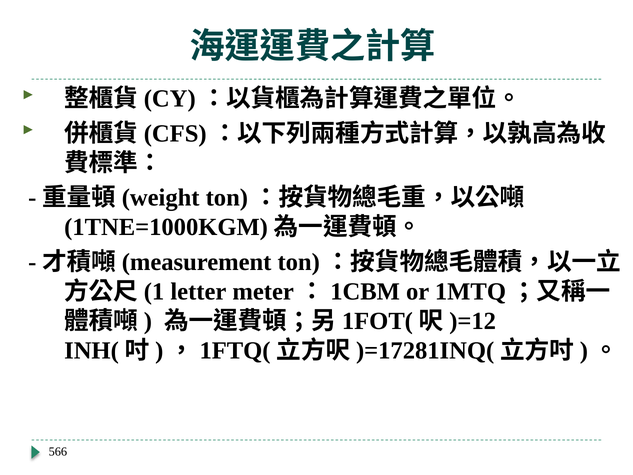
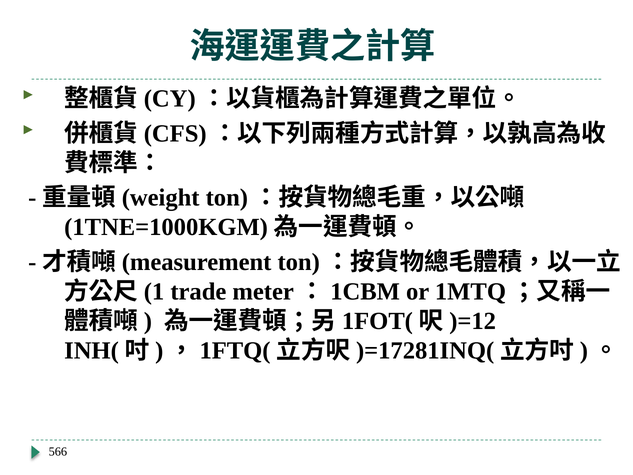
letter: letter -> trade (198, 291)
